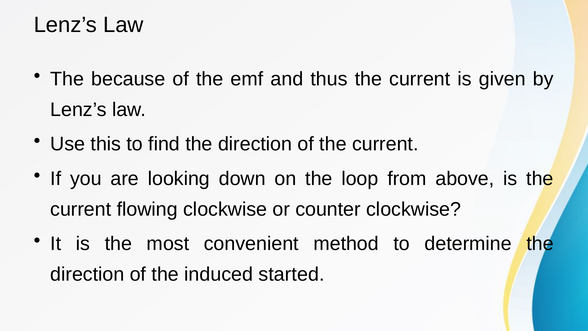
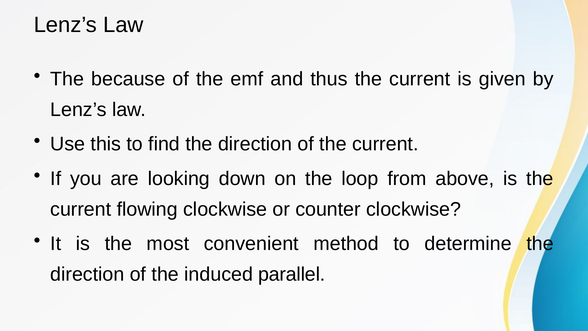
started: started -> parallel (292, 274)
